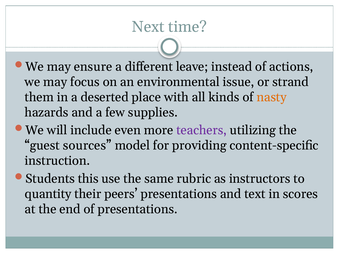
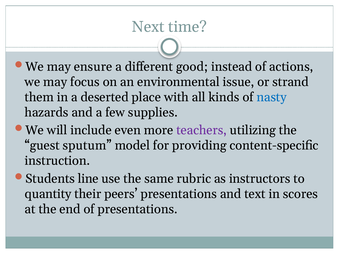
leave: leave -> good (192, 67)
nasty colour: orange -> blue (272, 97)
sources: sources -> sputum (87, 146)
this: this -> line (88, 179)
